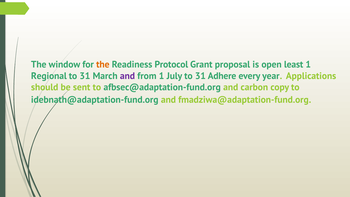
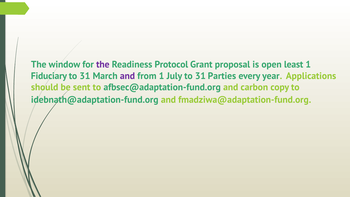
the colour: orange -> purple (103, 65)
Regional: Regional -> Fiduciary (49, 76)
Adhere: Adhere -> Parties (222, 76)
